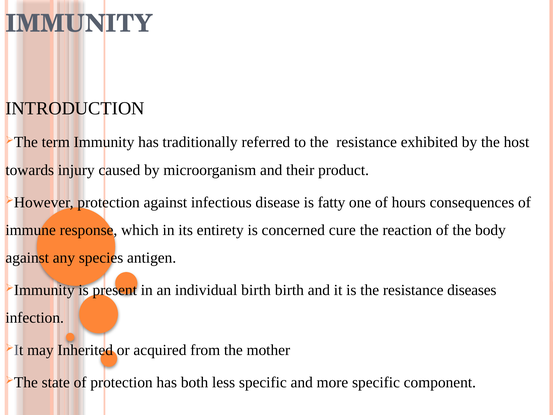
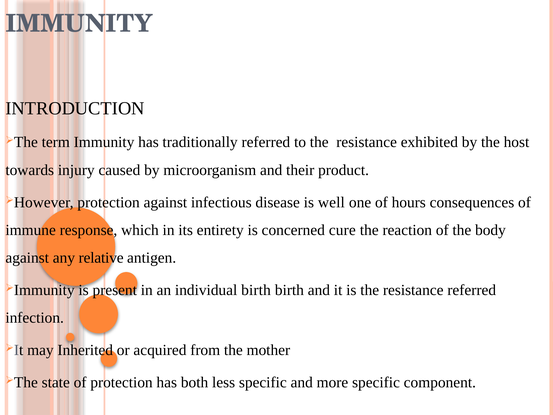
fatty: fatty -> well (331, 202)
species: species -> relative (101, 258)
resistance diseases: diseases -> referred (472, 290)
